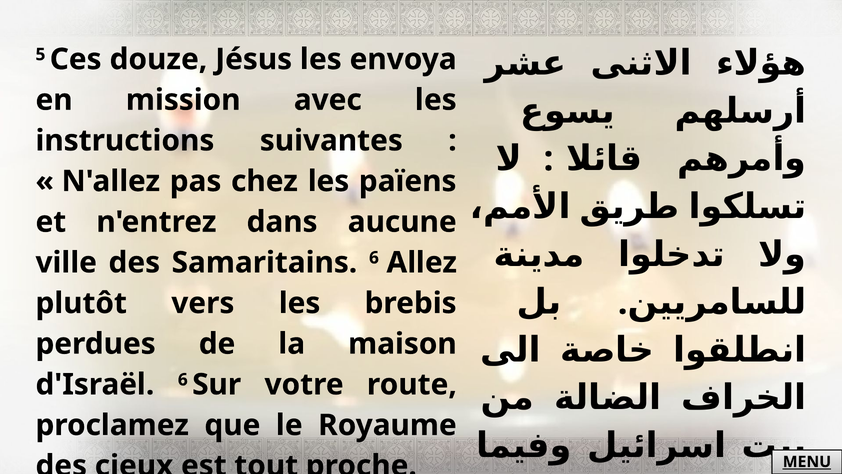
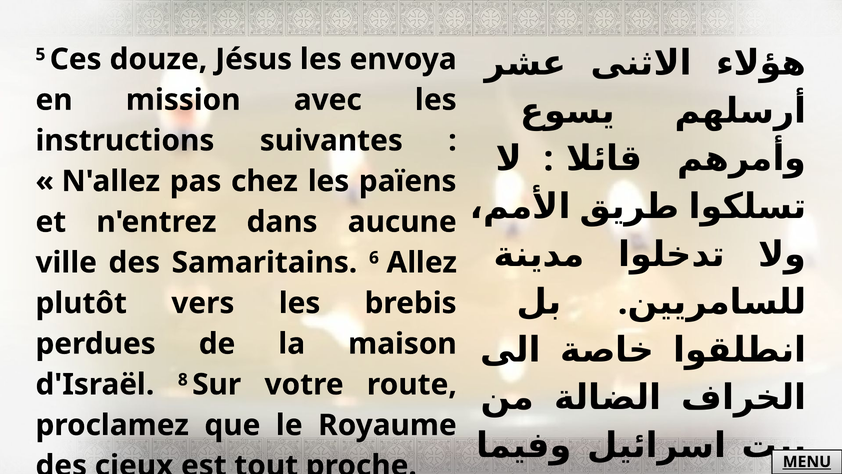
d'Israël 6: 6 -> 8 (183, 379)
